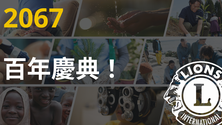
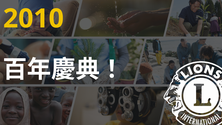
2067: 2067 -> 2010 (33, 19)
